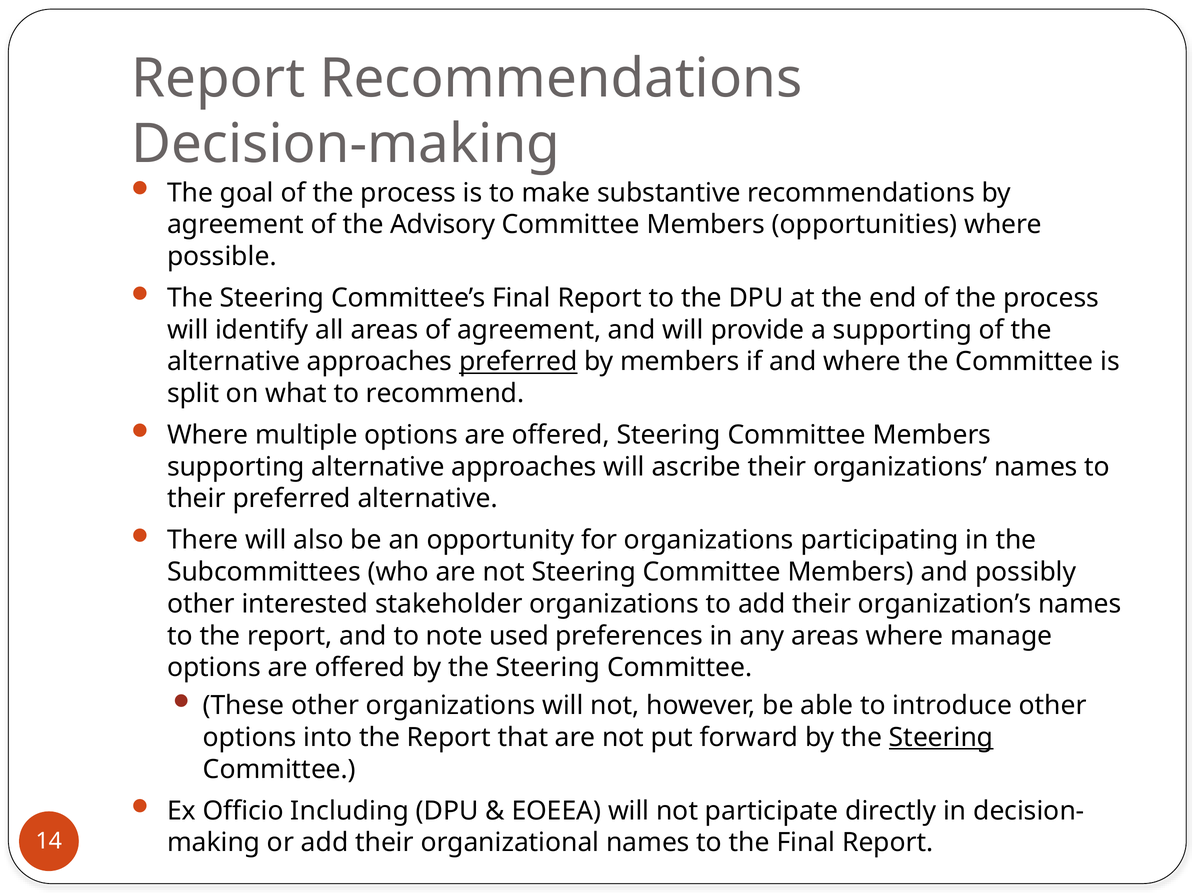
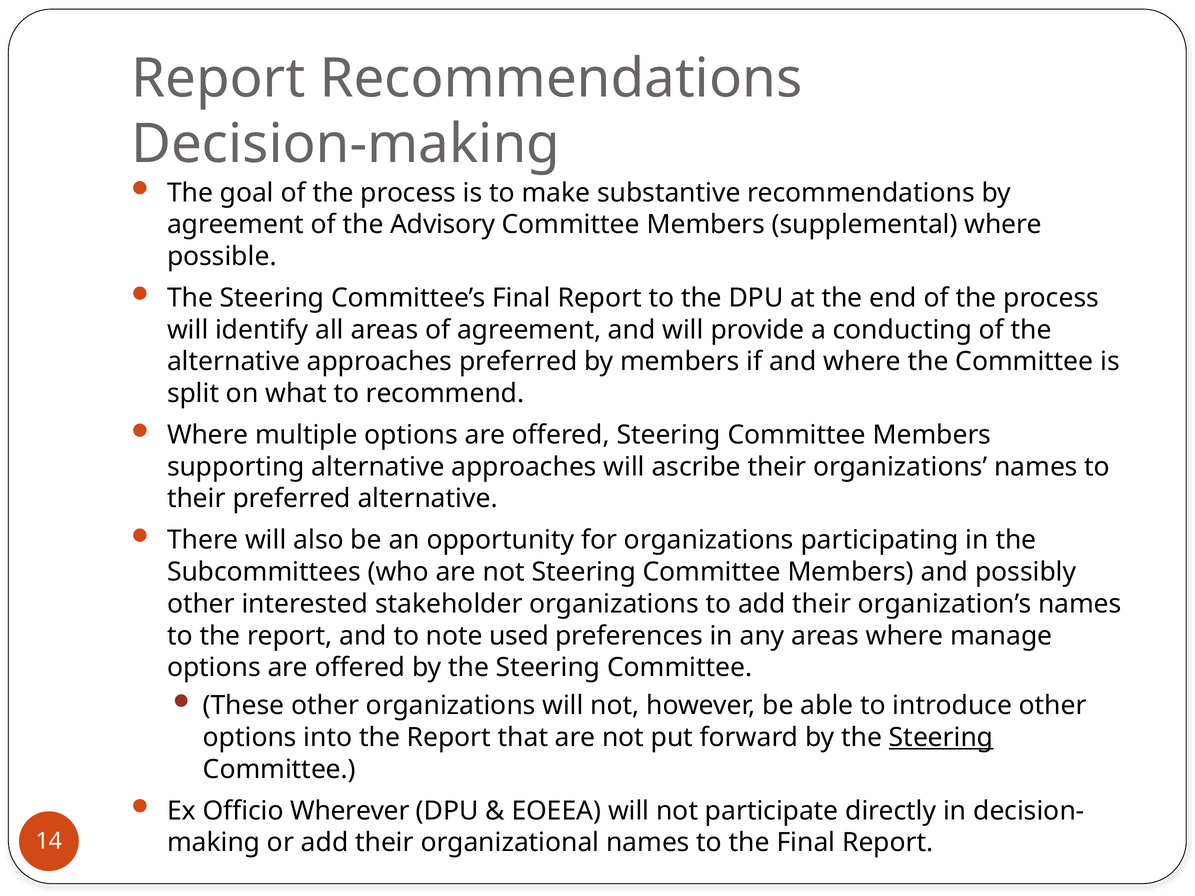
opportunities: opportunities -> supplemental (865, 225)
a supporting: supporting -> conducting (902, 330)
preferred underline: present -> none (518, 362)
Including: Including -> Wherever (350, 811)
